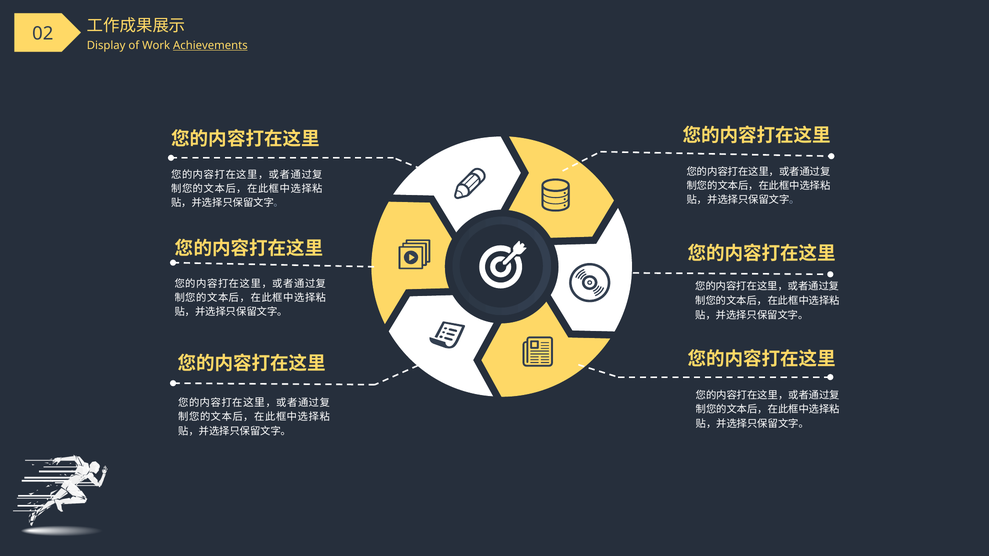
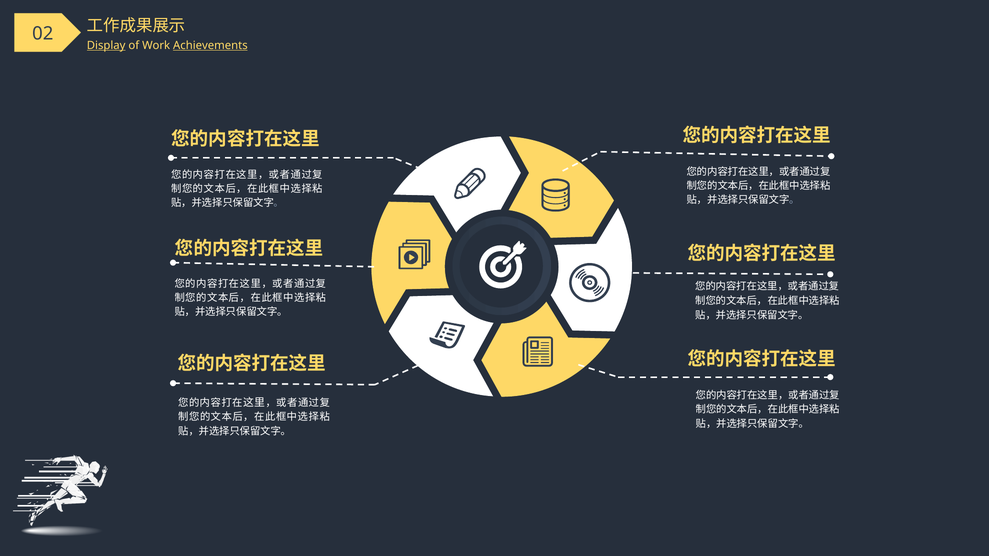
Display underline: none -> present (106, 45)
